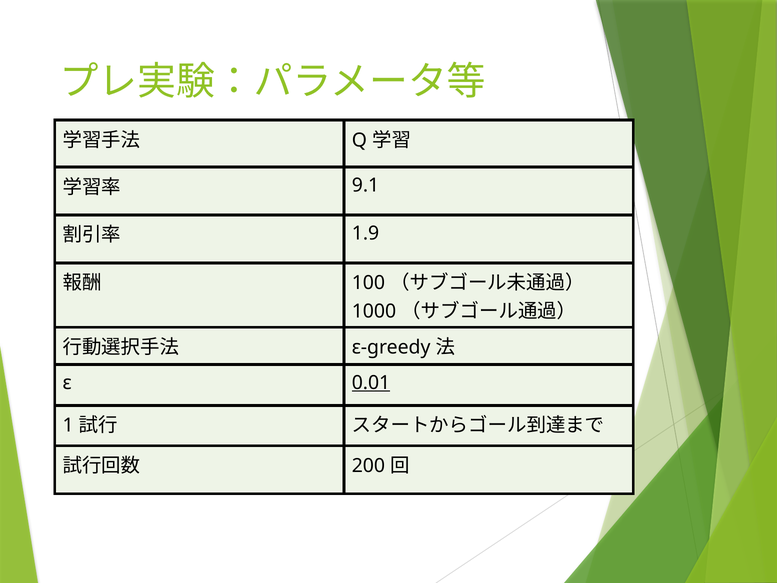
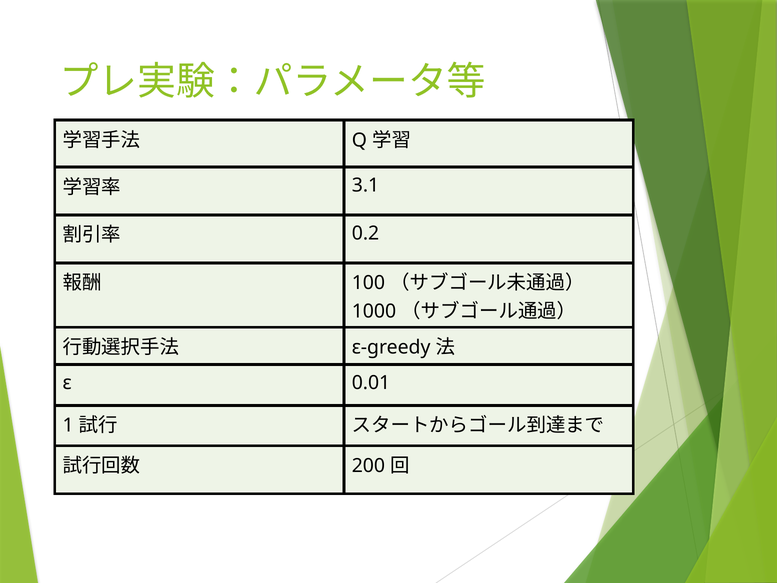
9.1: 9.1 -> 3.1 (365, 185)
1.9: 1.9 -> 0.2 (365, 233)
0.01 underline: present -> none (371, 383)
